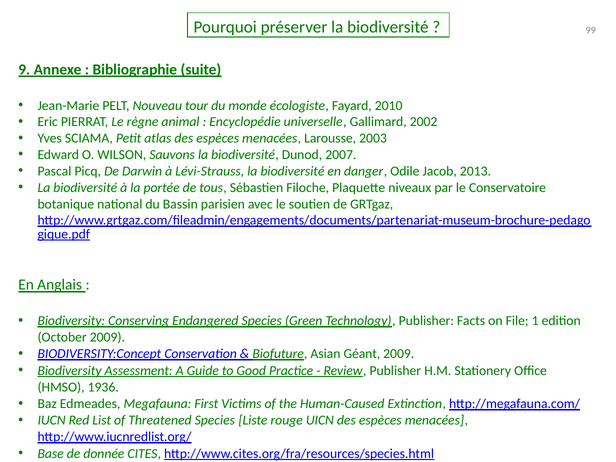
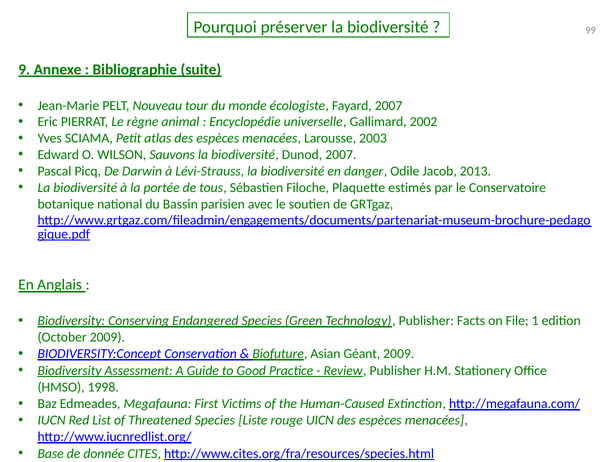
Fayard 2010: 2010 -> 2007 (389, 105)
niveaux: niveaux -> estimés (410, 188)
1936: 1936 -> 1998 (103, 387)
